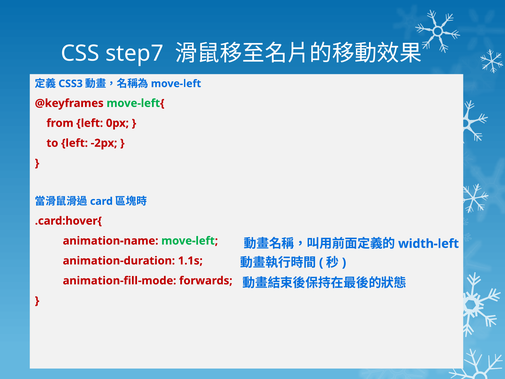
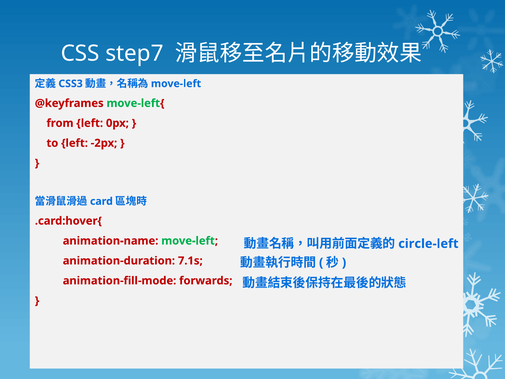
width-left: width-left -> circle-left (428, 244)
1.1s: 1.1s -> 7.1s (190, 261)
